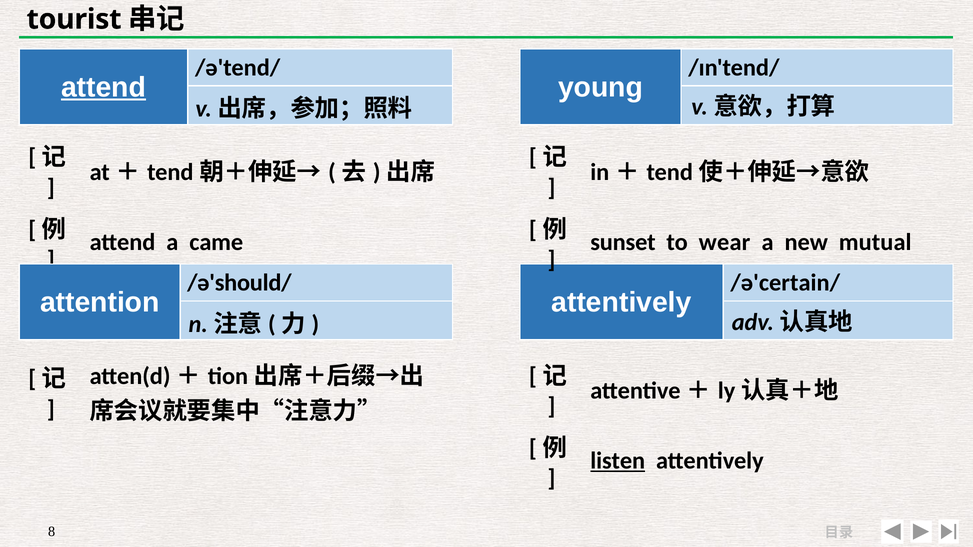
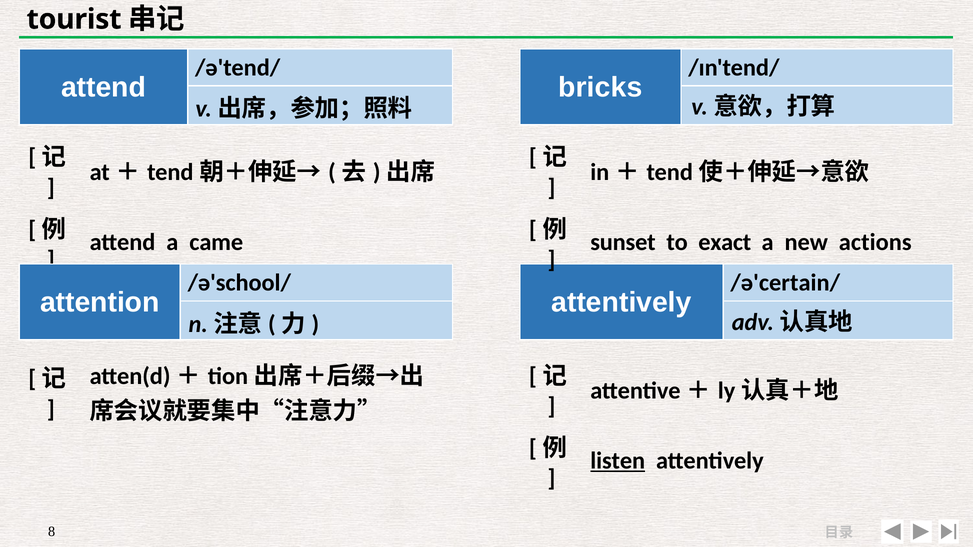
attend underline: present -> none (103, 87)
young: young -> bricks (600, 87)
wear: wear -> exact (725, 242)
mutual: mutual -> actions (875, 242)
/ə'should/: /ə'should/ -> /ə'school/ (239, 283)
